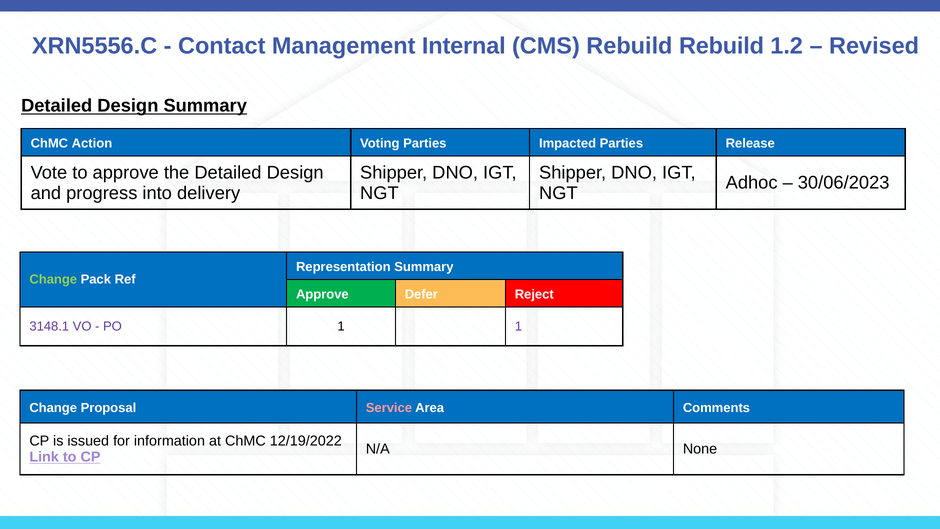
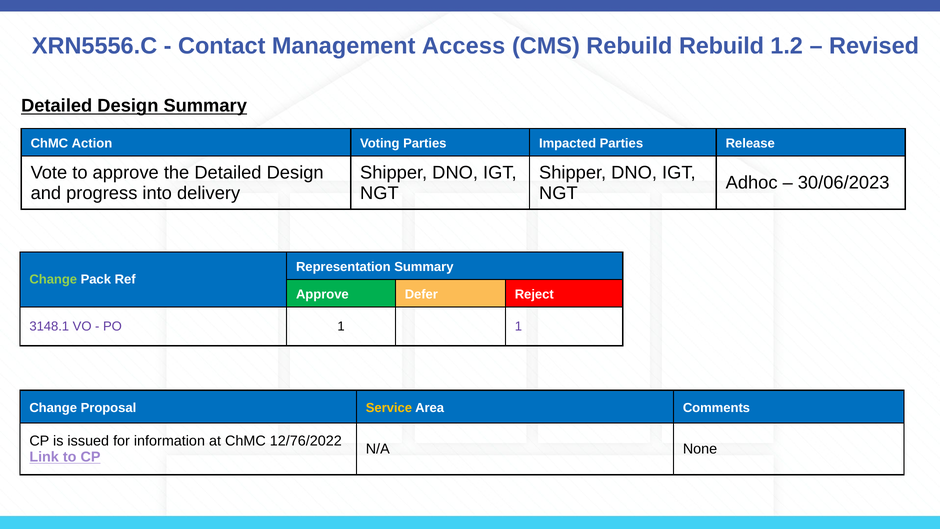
Internal: Internal -> Access (464, 46)
Service colour: pink -> yellow (389, 408)
12/19/2022: 12/19/2022 -> 12/76/2022 (306, 441)
